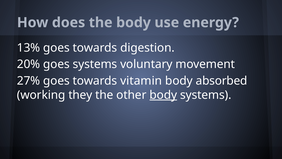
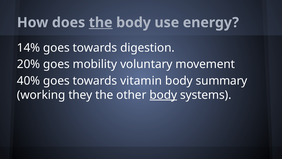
the underline: none -> present (101, 22)
13%: 13% -> 14% (29, 48)
goes systems: systems -> mobility (95, 64)
27%: 27% -> 40% (29, 81)
absorbed: absorbed -> summary (222, 81)
